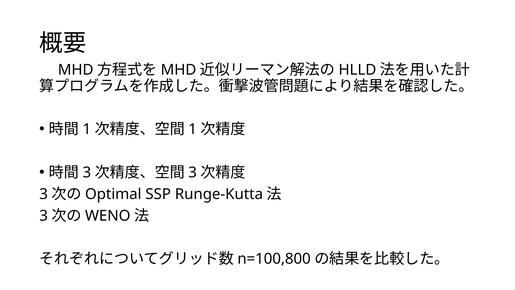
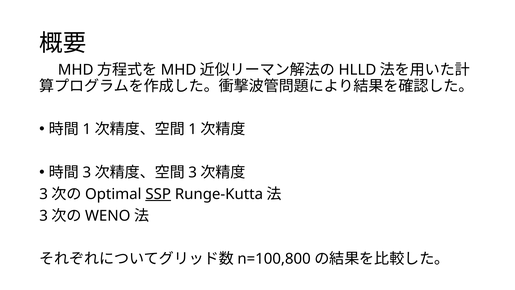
SSP underline: none -> present (158, 194)
